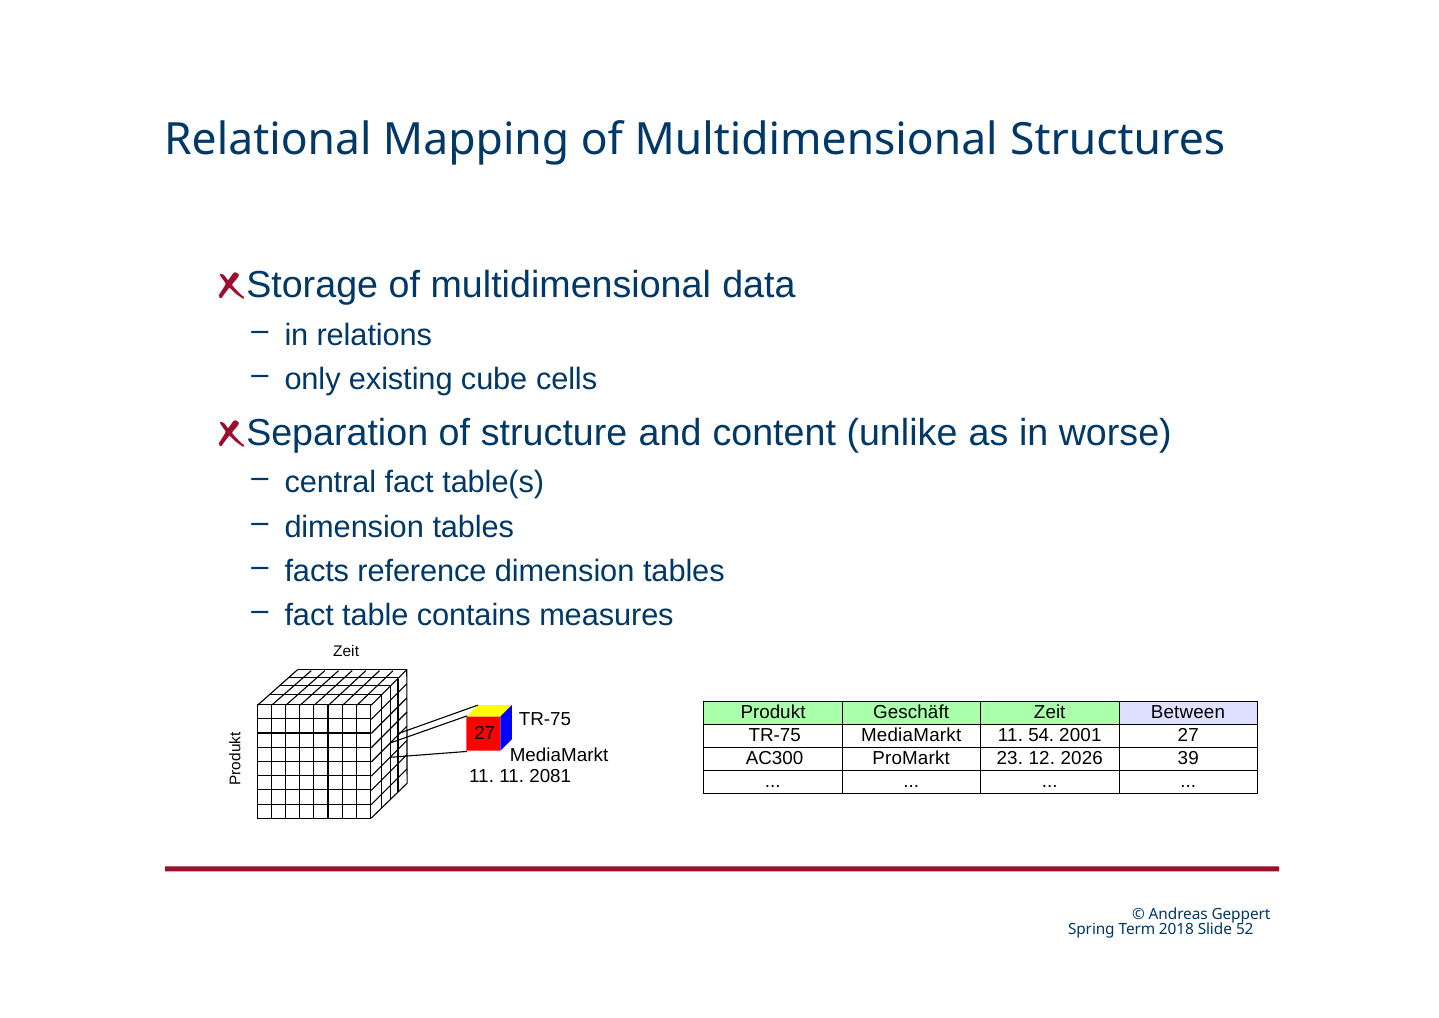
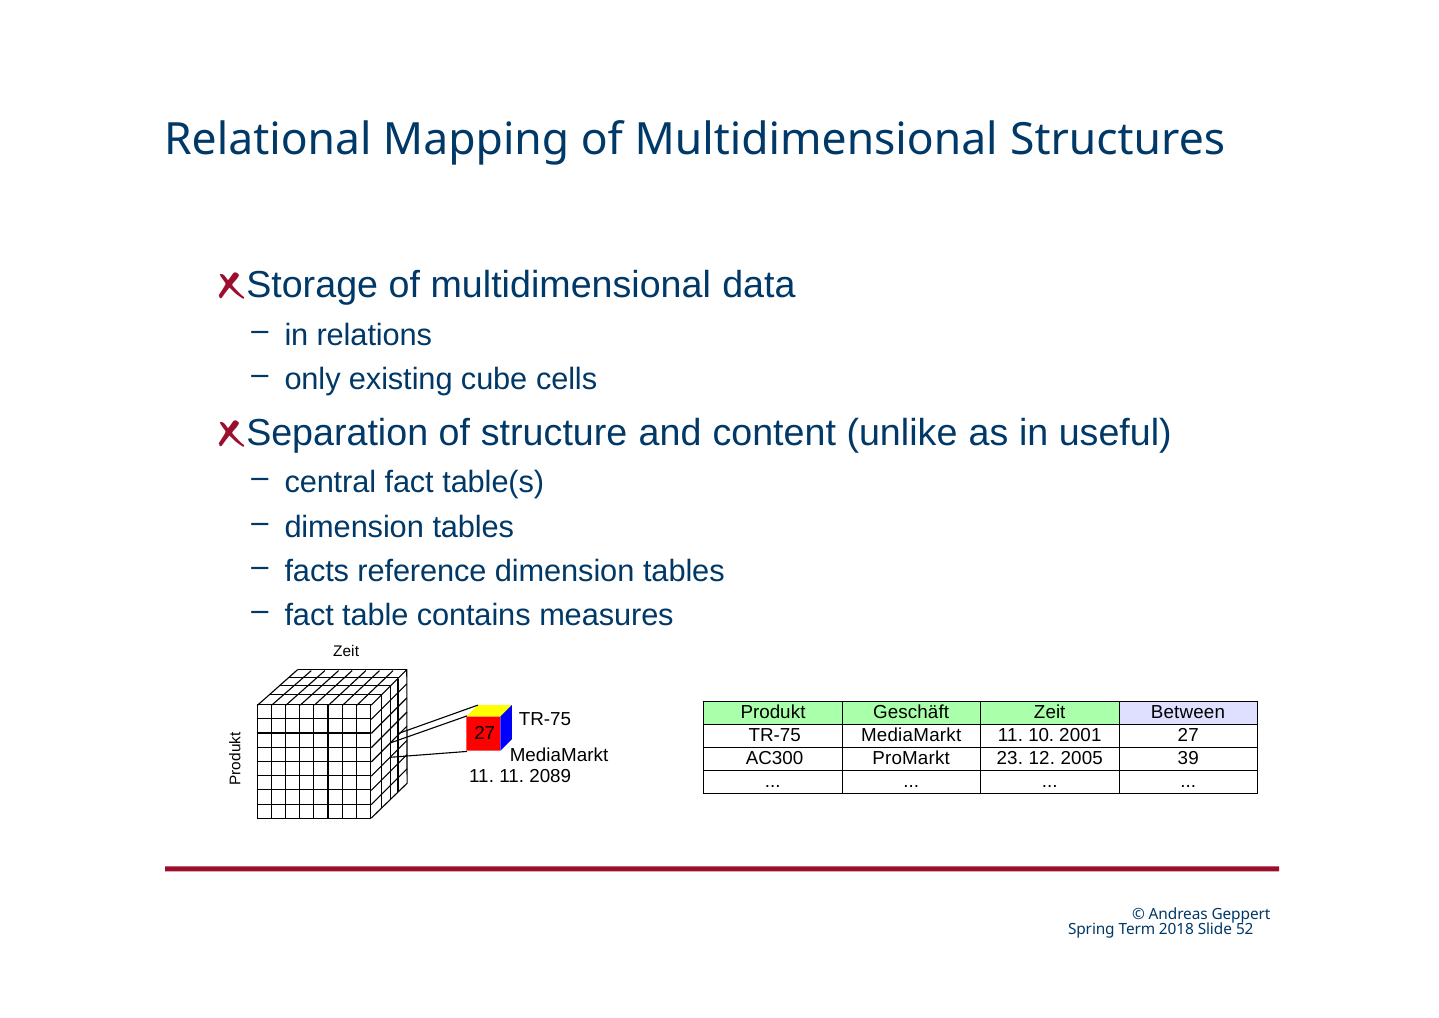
worse: worse -> useful (1115, 433)
54: 54 -> 10 (1041, 735)
2026: 2026 -> 2005 (1082, 758)
2081: 2081 -> 2089 (550, 776)
